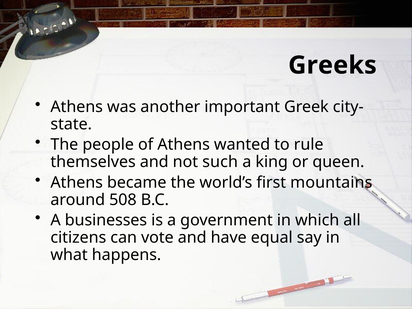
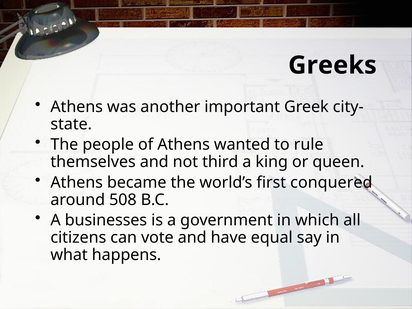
such: such -> third (220, 162)
mountains: mountains -> conquered (331, 182)
